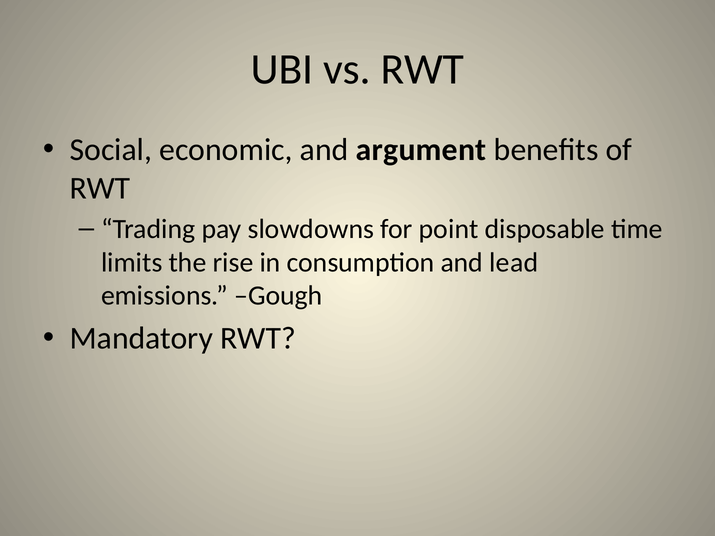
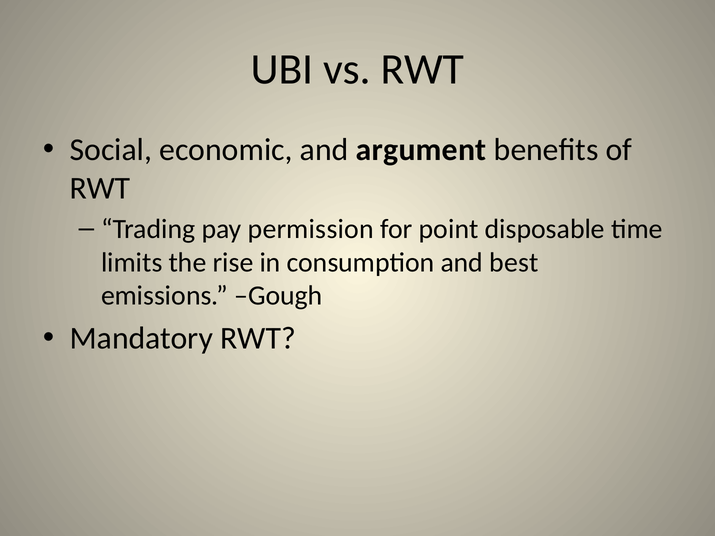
slowdowns: slowdowns -> permission (311, 229)
lead: lead -> best (514, 263)
